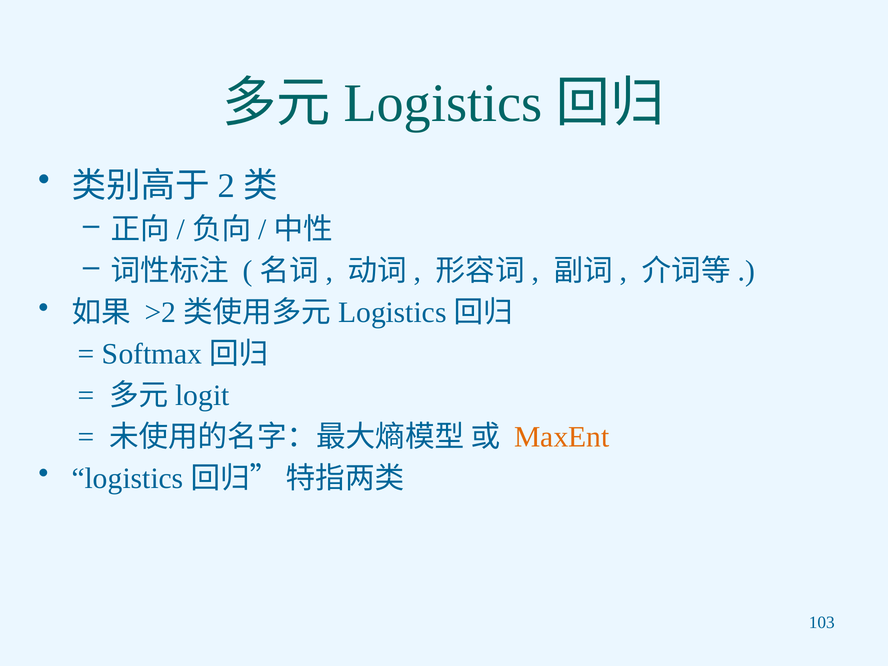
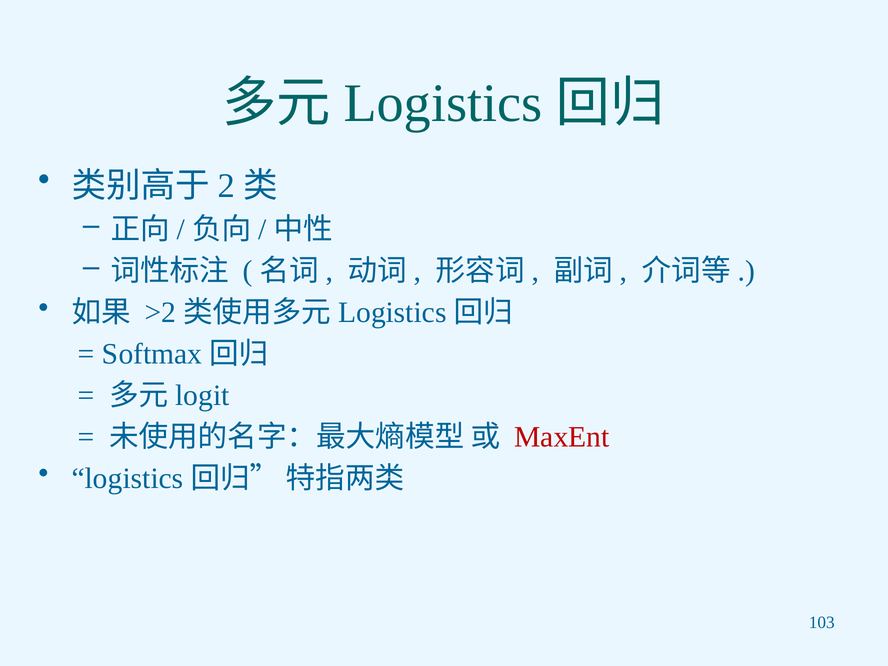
MaxEnt colour: orange -> red (562, 437)
